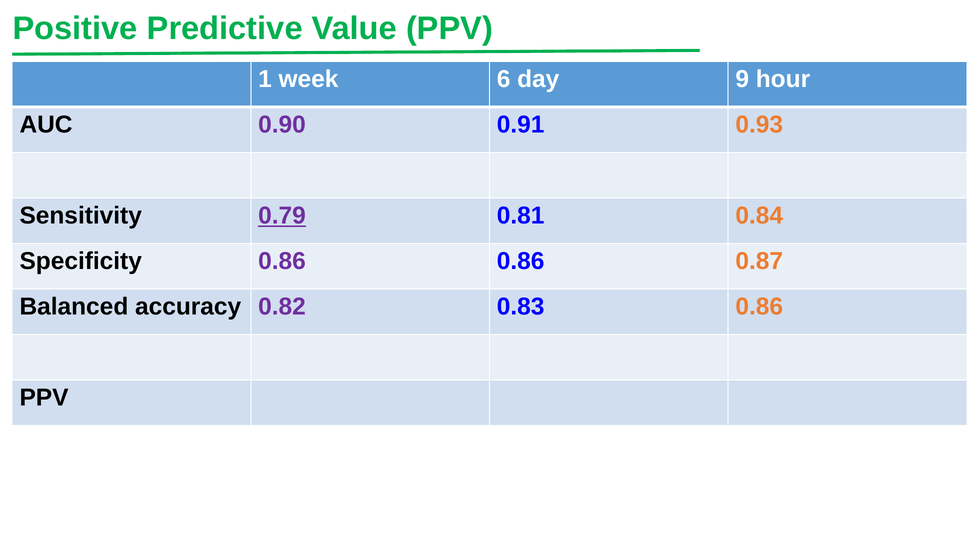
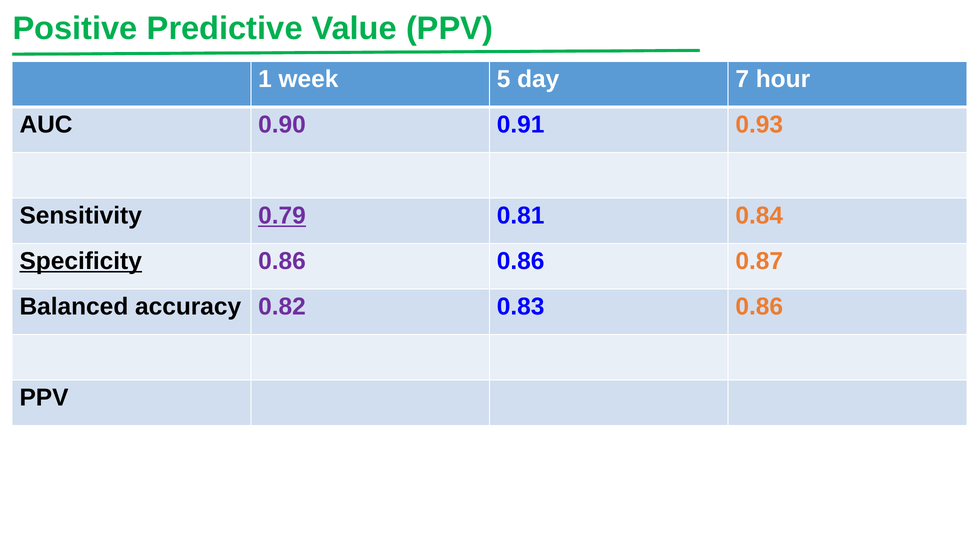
6: 6 -> 5 (504, 79)
9: 9 -> 7 (742, 79)
Specificity underline: none -> present (81, 261)
